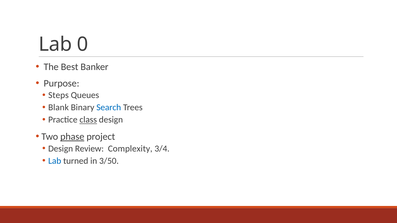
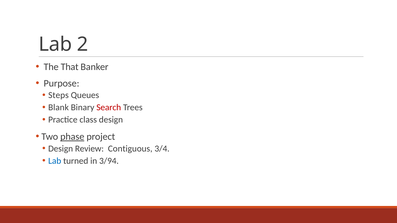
0: 0 -> 2 (82, 44)
Best: Best -> That (70, 67)
Search colour: blue -> red (109, 108)
class underline: present -> none (88, 120)
Complexity: Complexity -> Contiguous (130, 149)
3/50: 3/50 -> 3/94 (109, 161)
